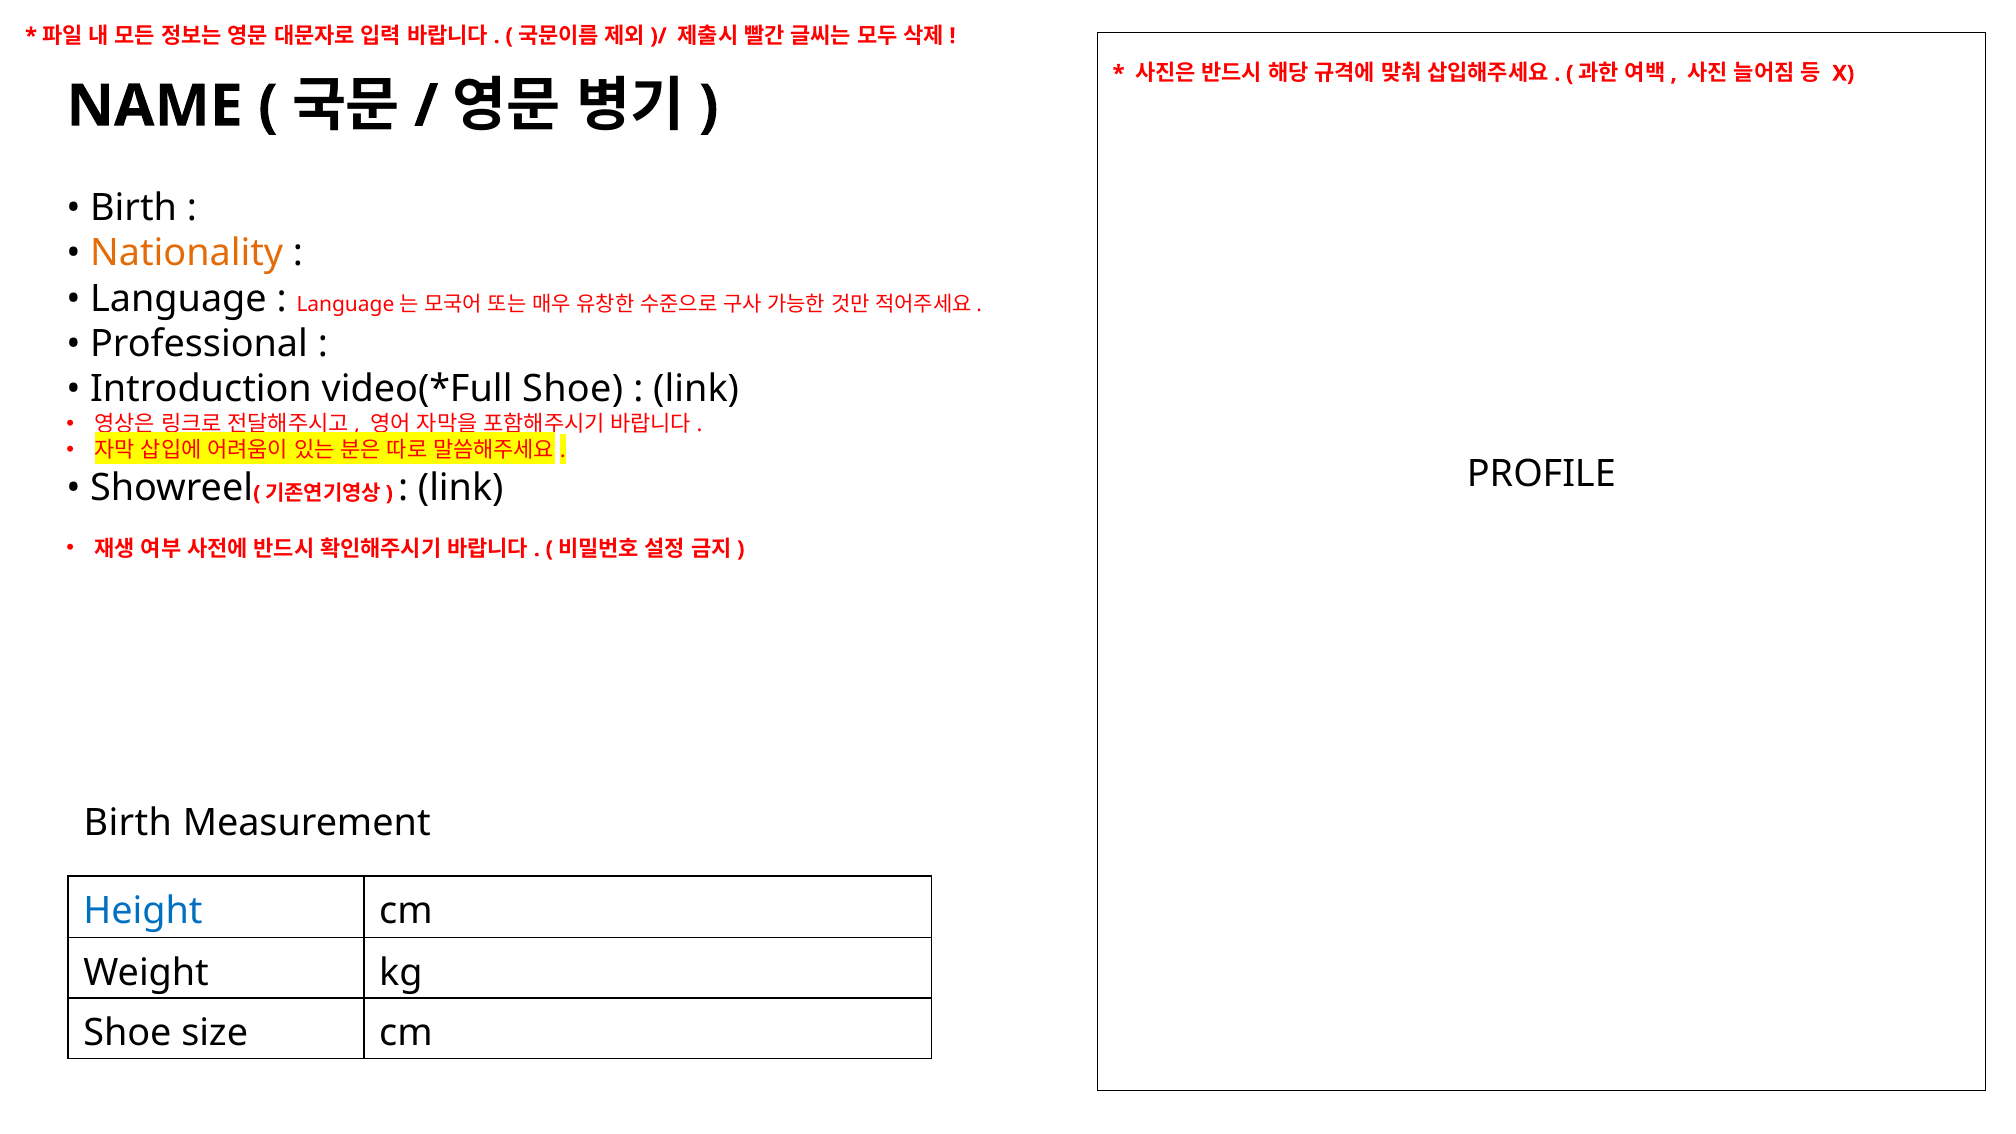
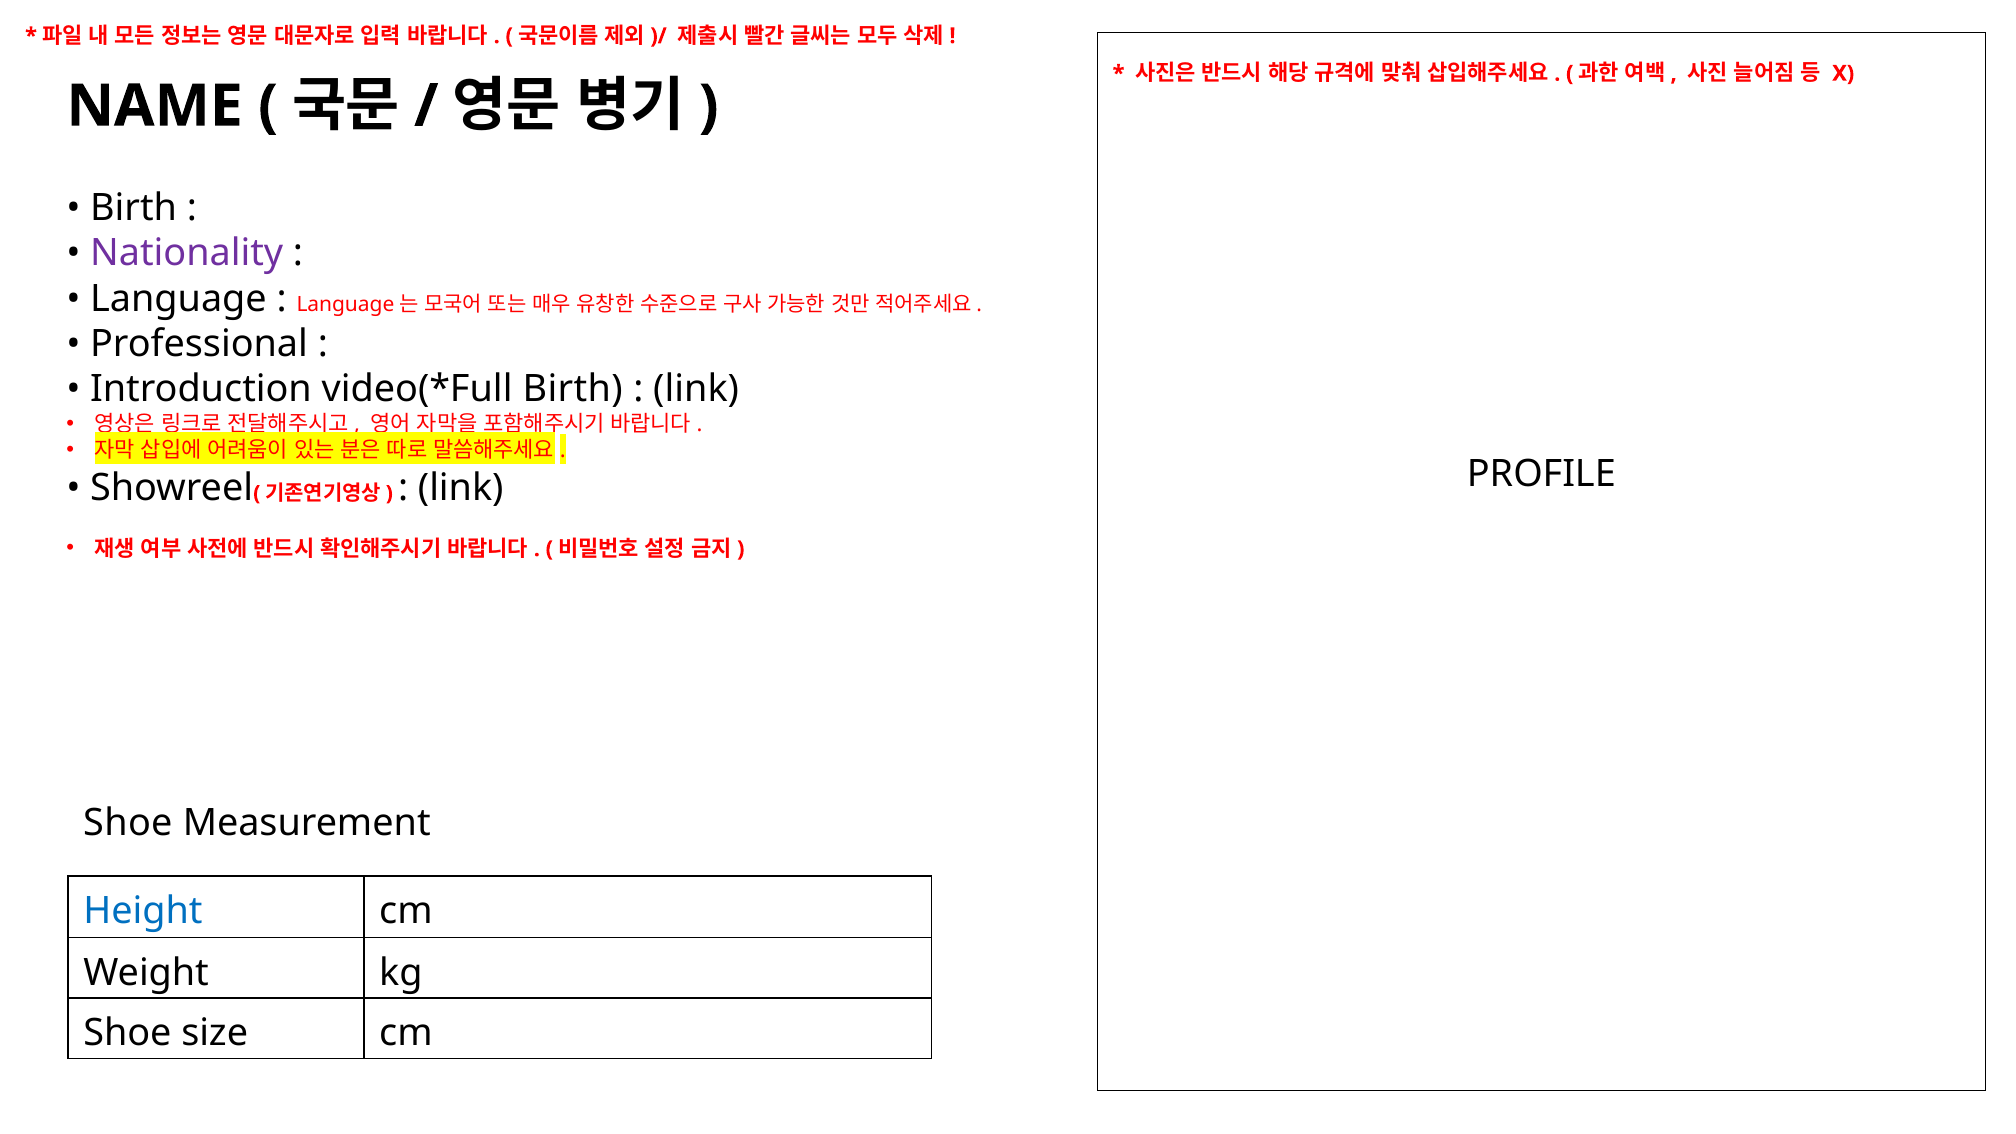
Nationality colour: orange -> purple (187, 253)
Shoe: Shoe -> Birth (573, 389)
Birth: Birth -> Shoe (128, 823)
